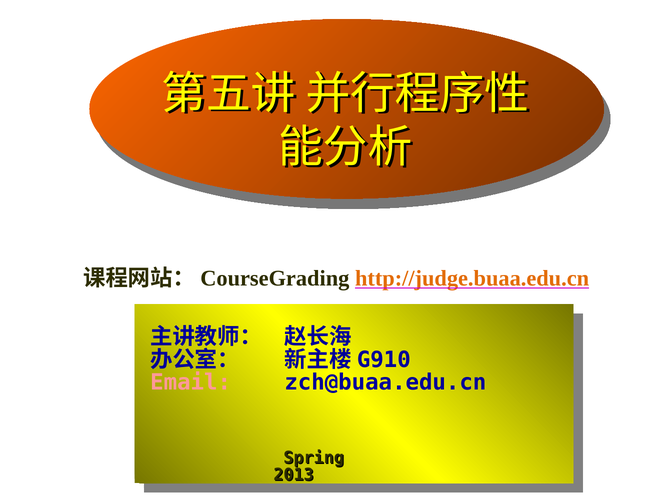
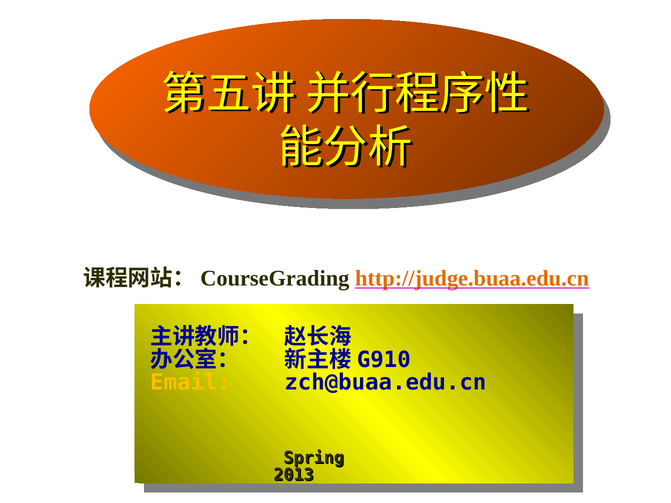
Email colour: pink -> yellow (191, 383)
